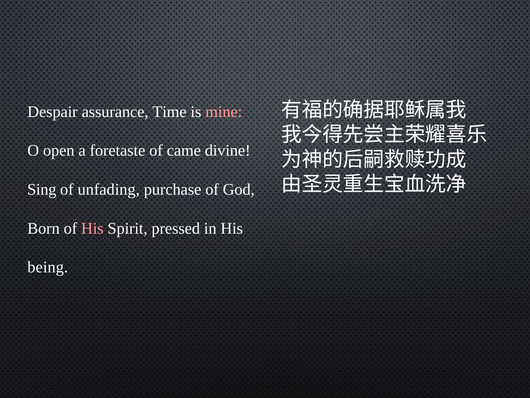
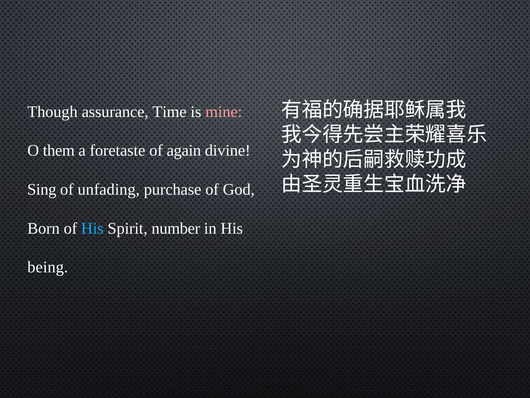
Despair: Despair -> Though (53, 112)
open: open -> them (59, 150)
came: came -> again (184, 150)
His colour: pink -> light blue (92, 228)
pressed: pressed -> number (176, 228)
